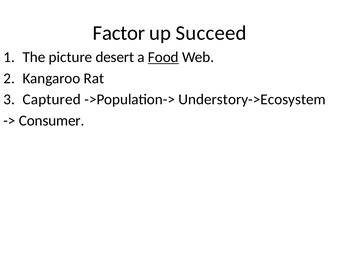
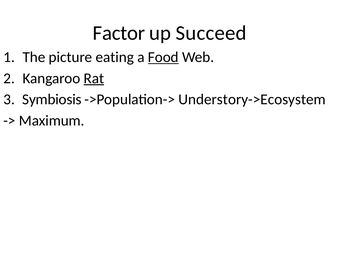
desert: desert -> eating (115, 57)
Rat underline: none -> present (94, 78)
Captured: Captured -> Symbiosis (52, 99)
Consumer: Consumer -> Maximum (52, 121)
